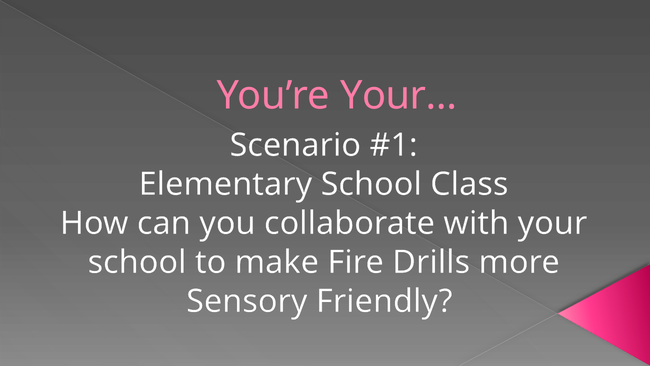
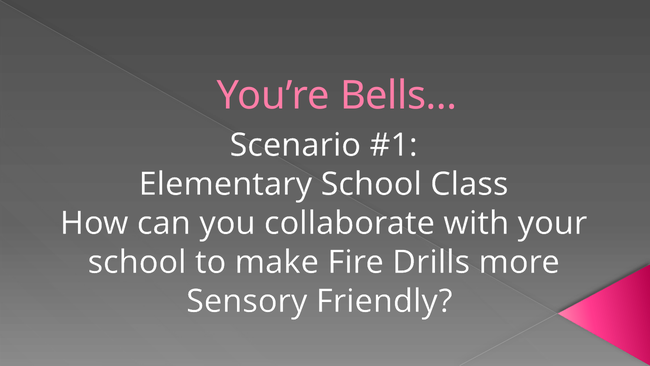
Your…: Your… -> Bells… (399, 95)
